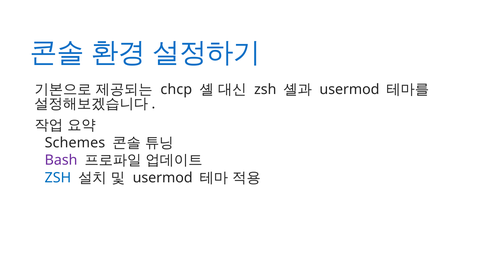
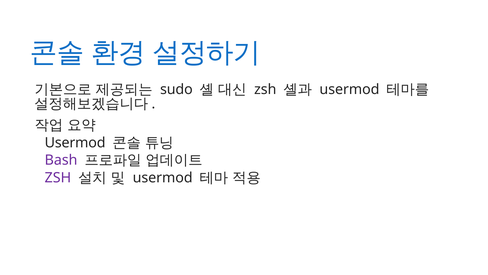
chcp: chcp -> sudo (176, 89)
Schemes: Schemes -> Usermod (75, 142)
ZSH colour: blue -> purple (58, 177)
